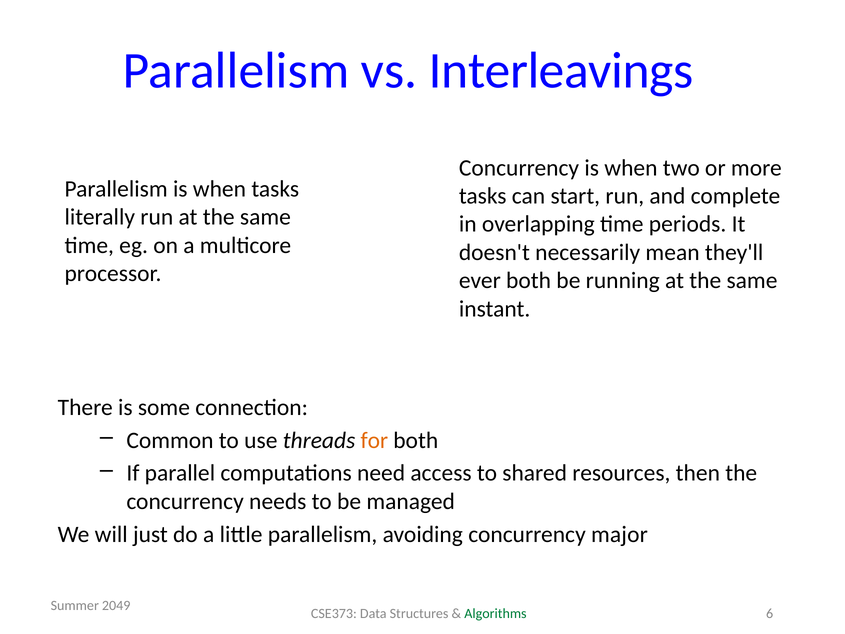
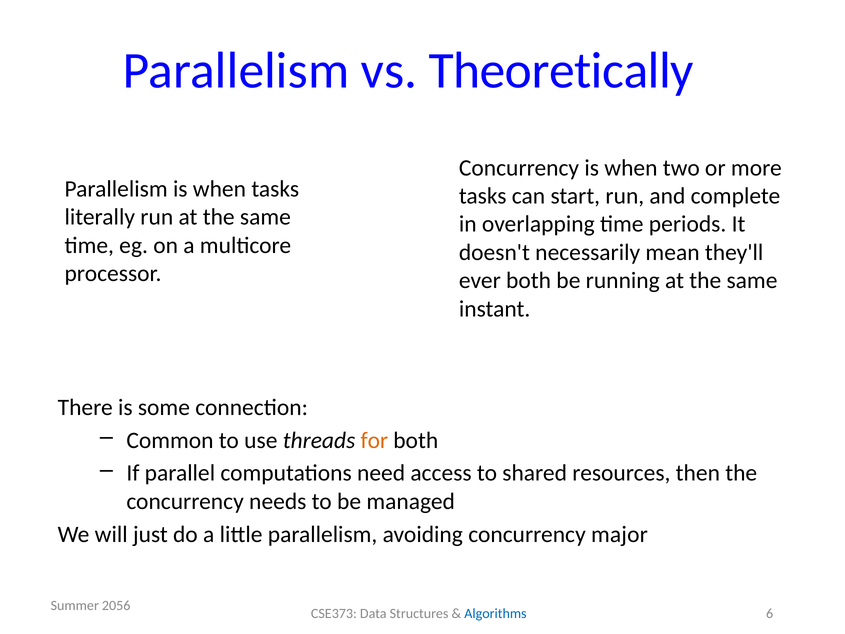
Interleavings: Interleavings -> Theoretically (561, 70)
2049: 2049 -> 2056 (116, 605)
Algorithms colour: green -> blue (495, 614)
